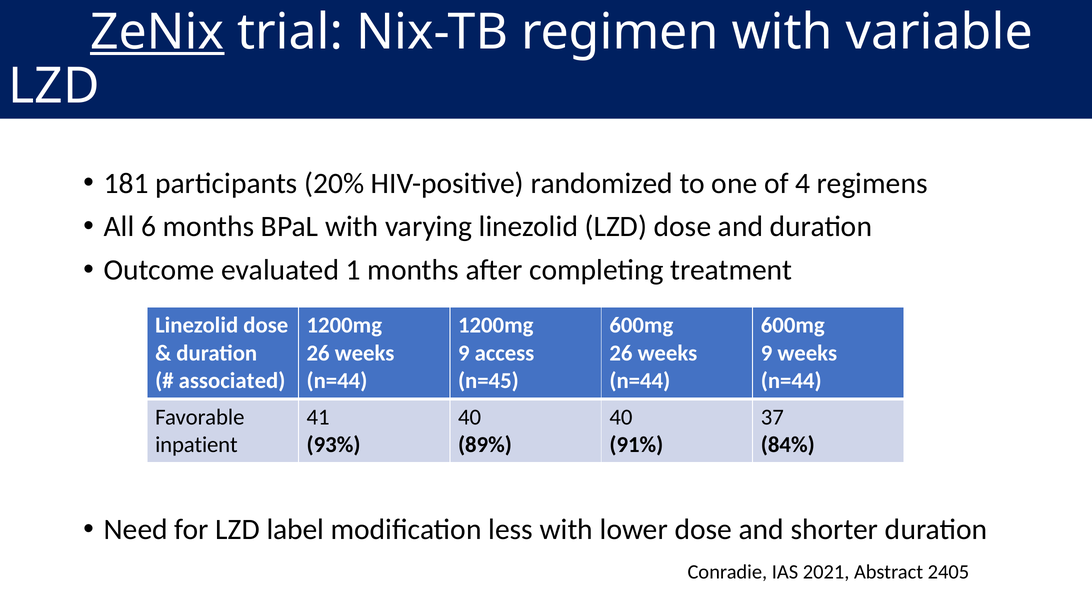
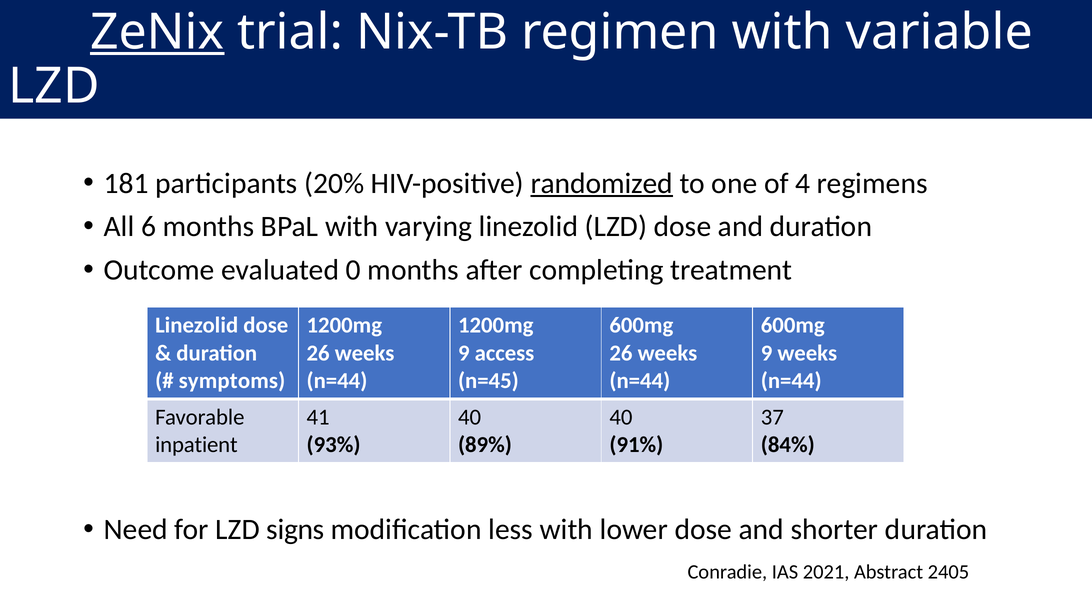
randomized underline: none -> present (602, 183)
1: 1 -> 0 (353, 270)
associated: associated -> symptoms (232, 381)
label: label -> signs (295, 530)
